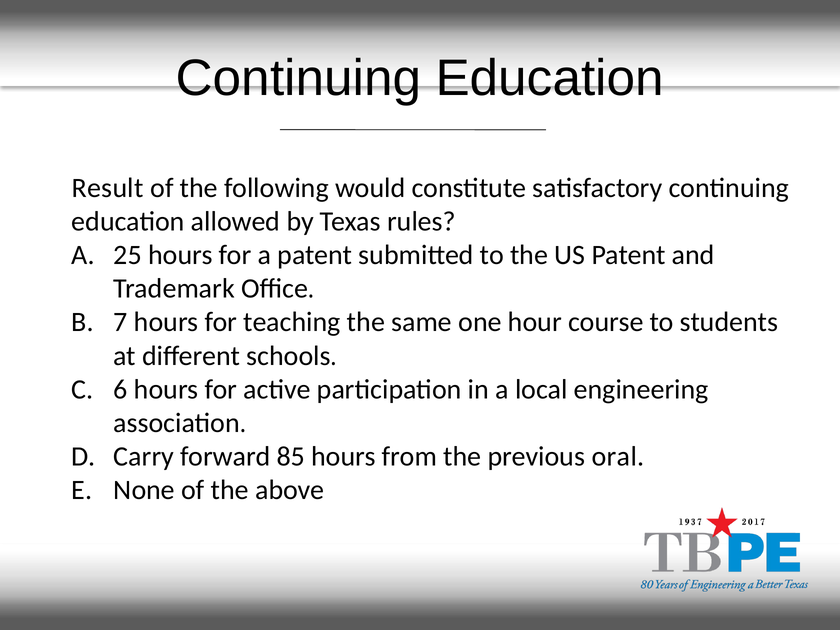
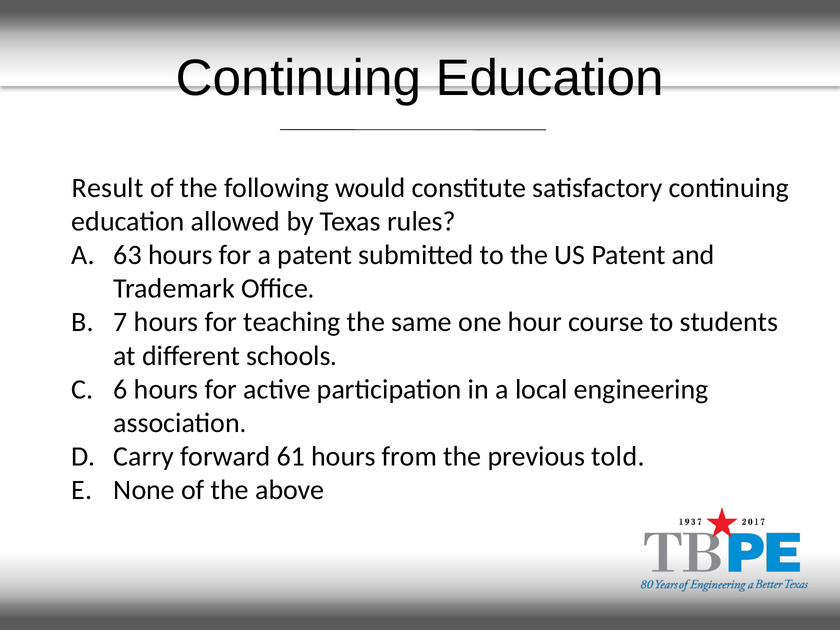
25: 25 -> 63 (128, 255)
85: 85 -> 61 (291, 457)
oral: oral -> told (618, 457)
